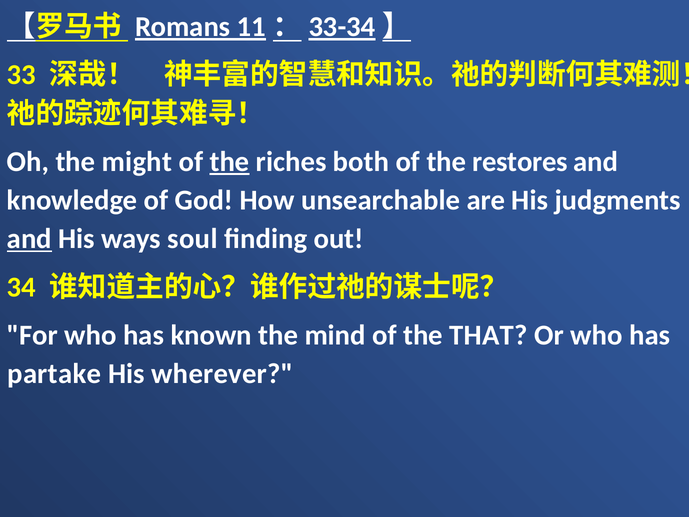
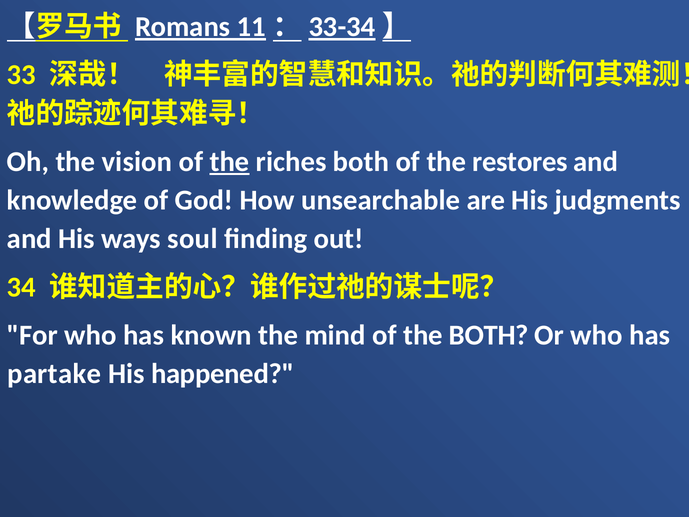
might: might -> vision (137, 162)
and underline: present -> none (29, 239)
the THAT: THAT -> BOTH (489, 335)
wherever: wherever -> happened (223, 374)
